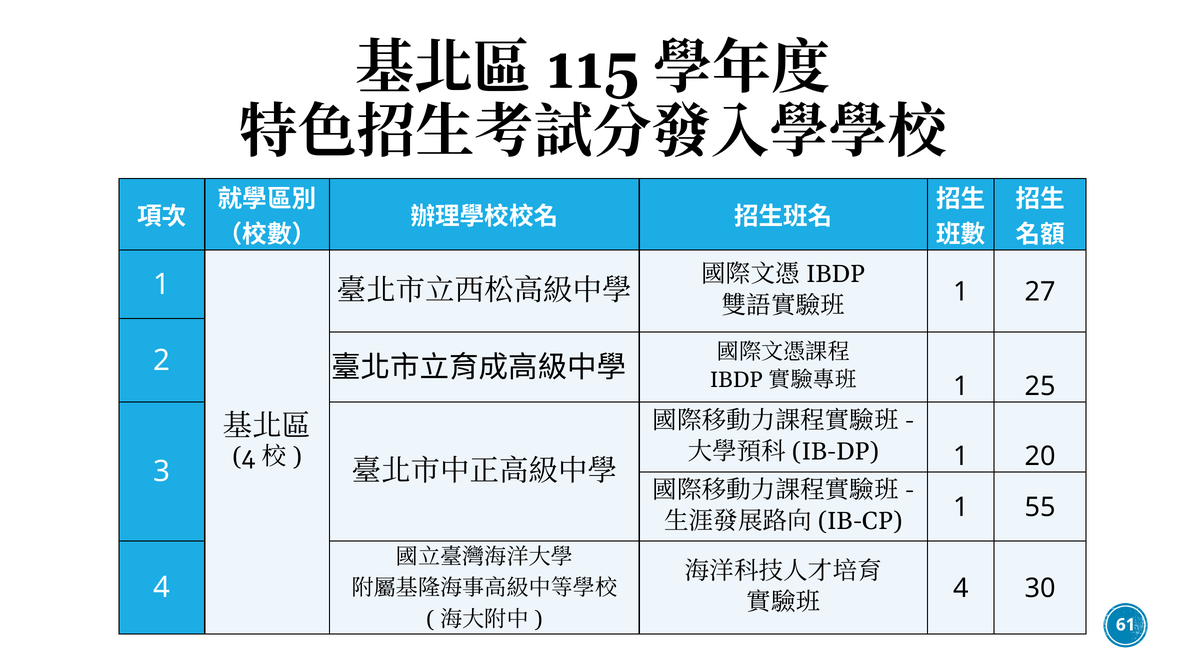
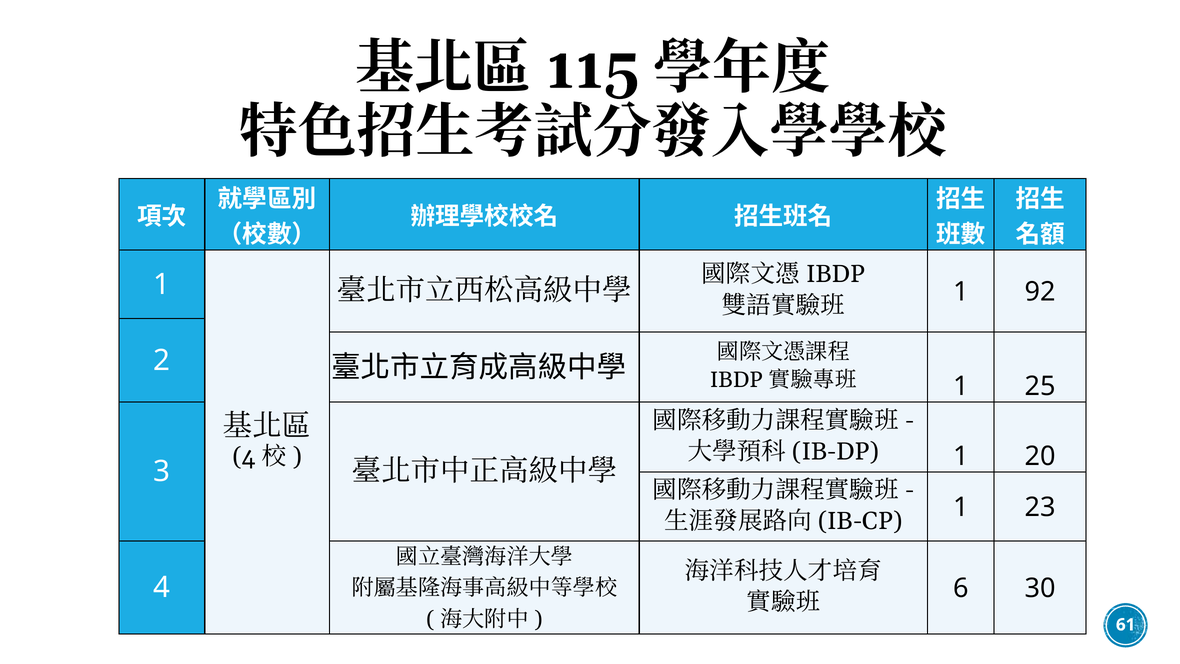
27: 27 -> 92 (1040, 292)
55: 55 -> 23 (1040, 507)
4: 4 -> 6 (961, 588)
